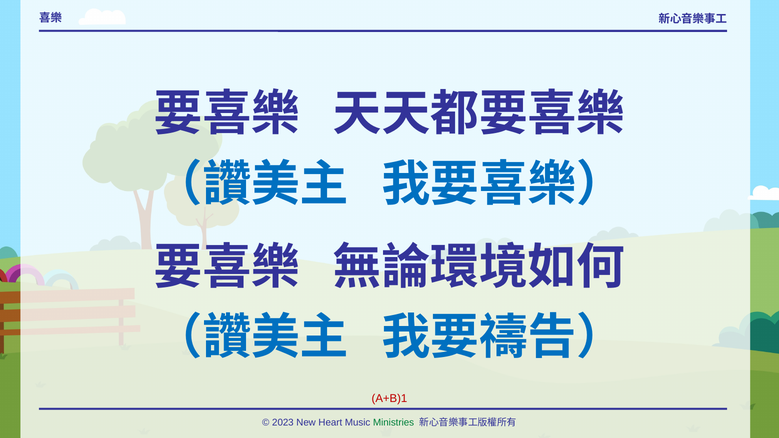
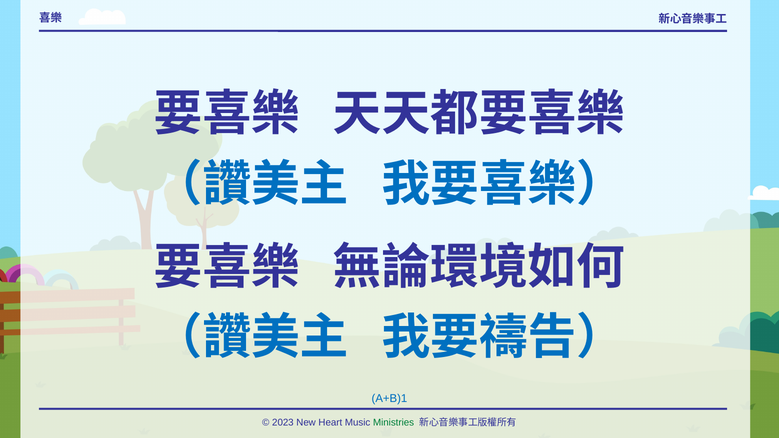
A+B)1 colour: red -> blue (389, 399)
